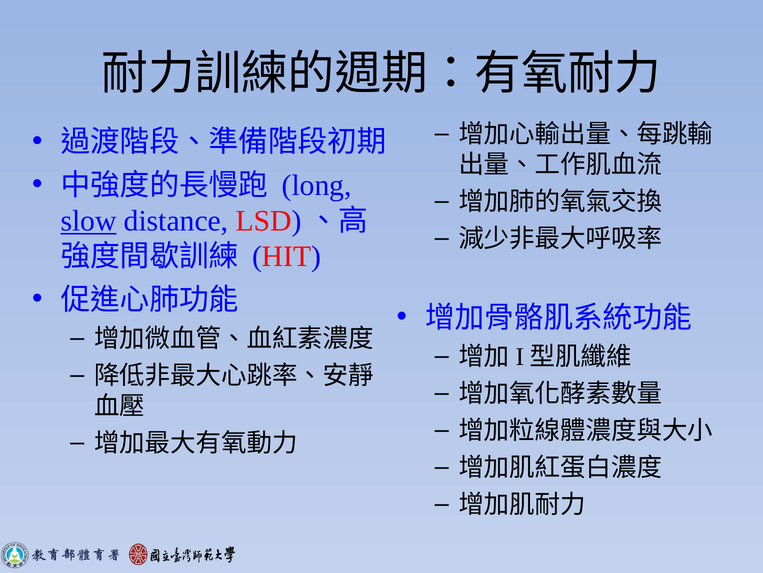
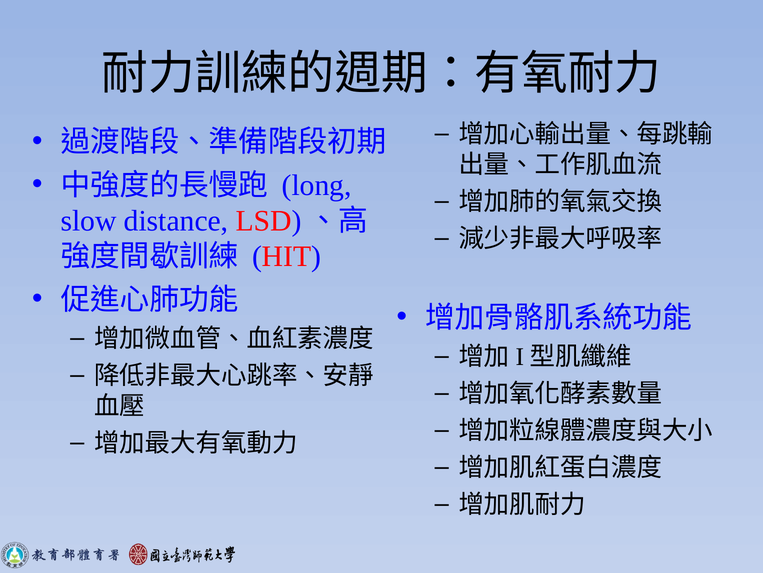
slow underline: present -> none (89, 221)
